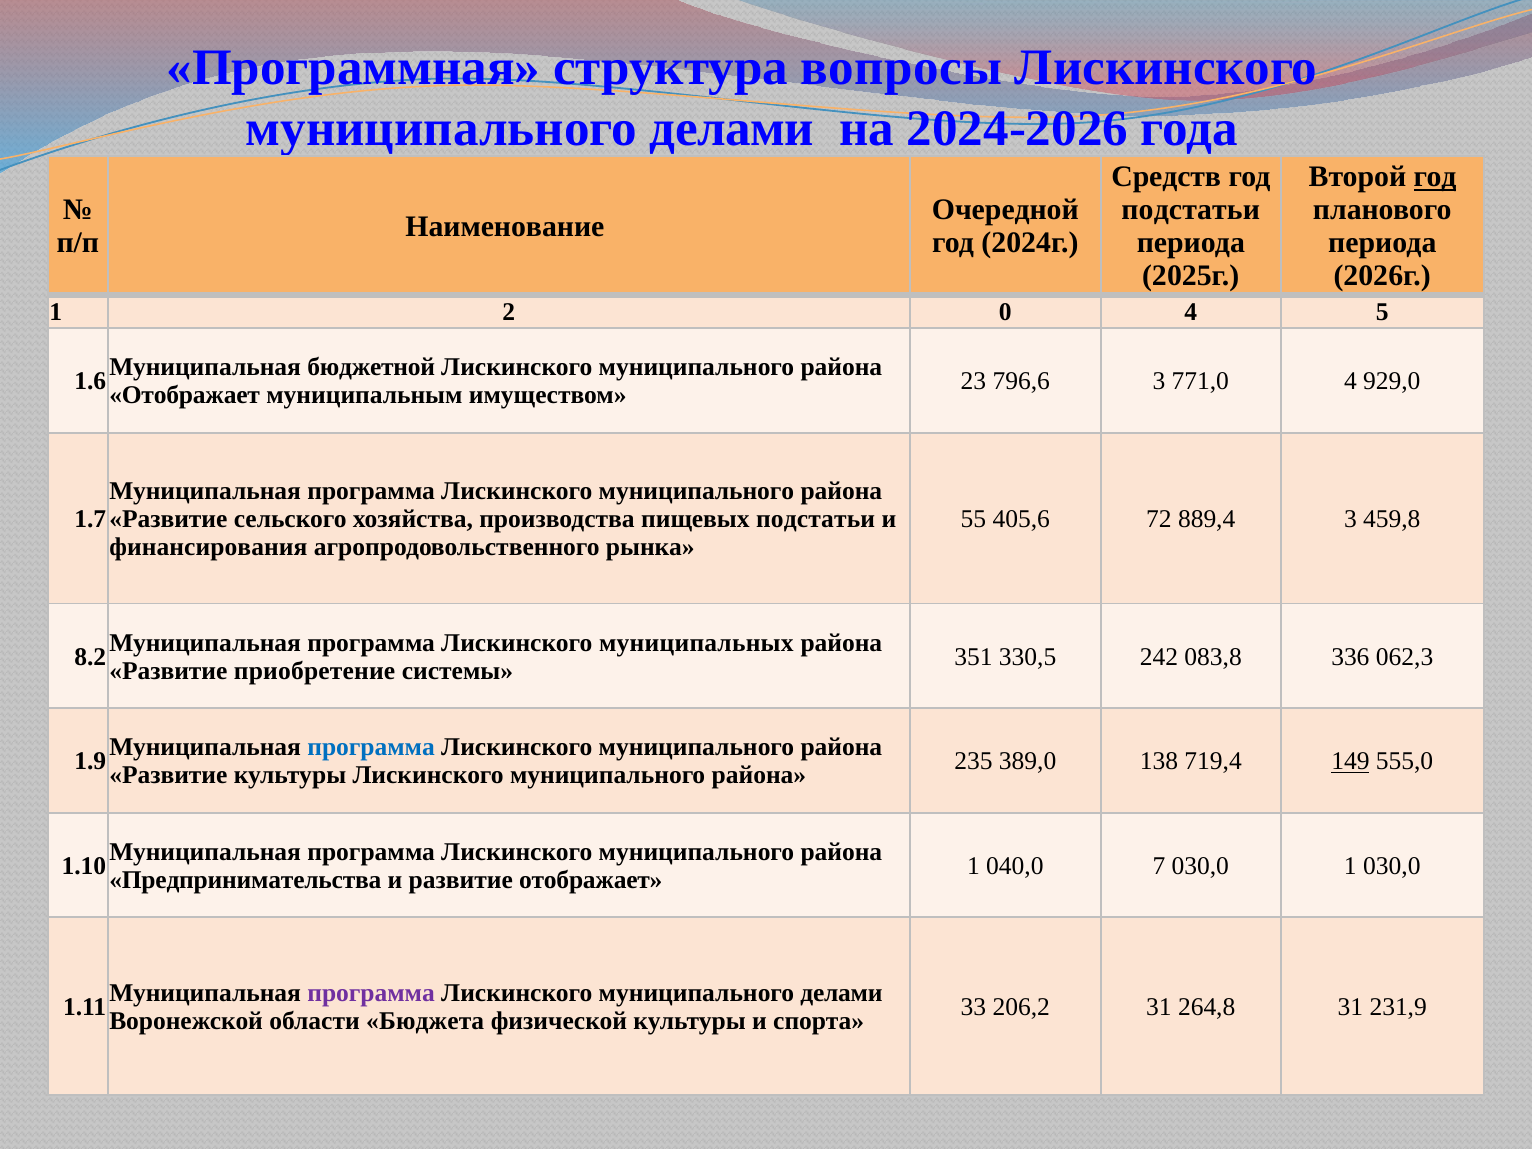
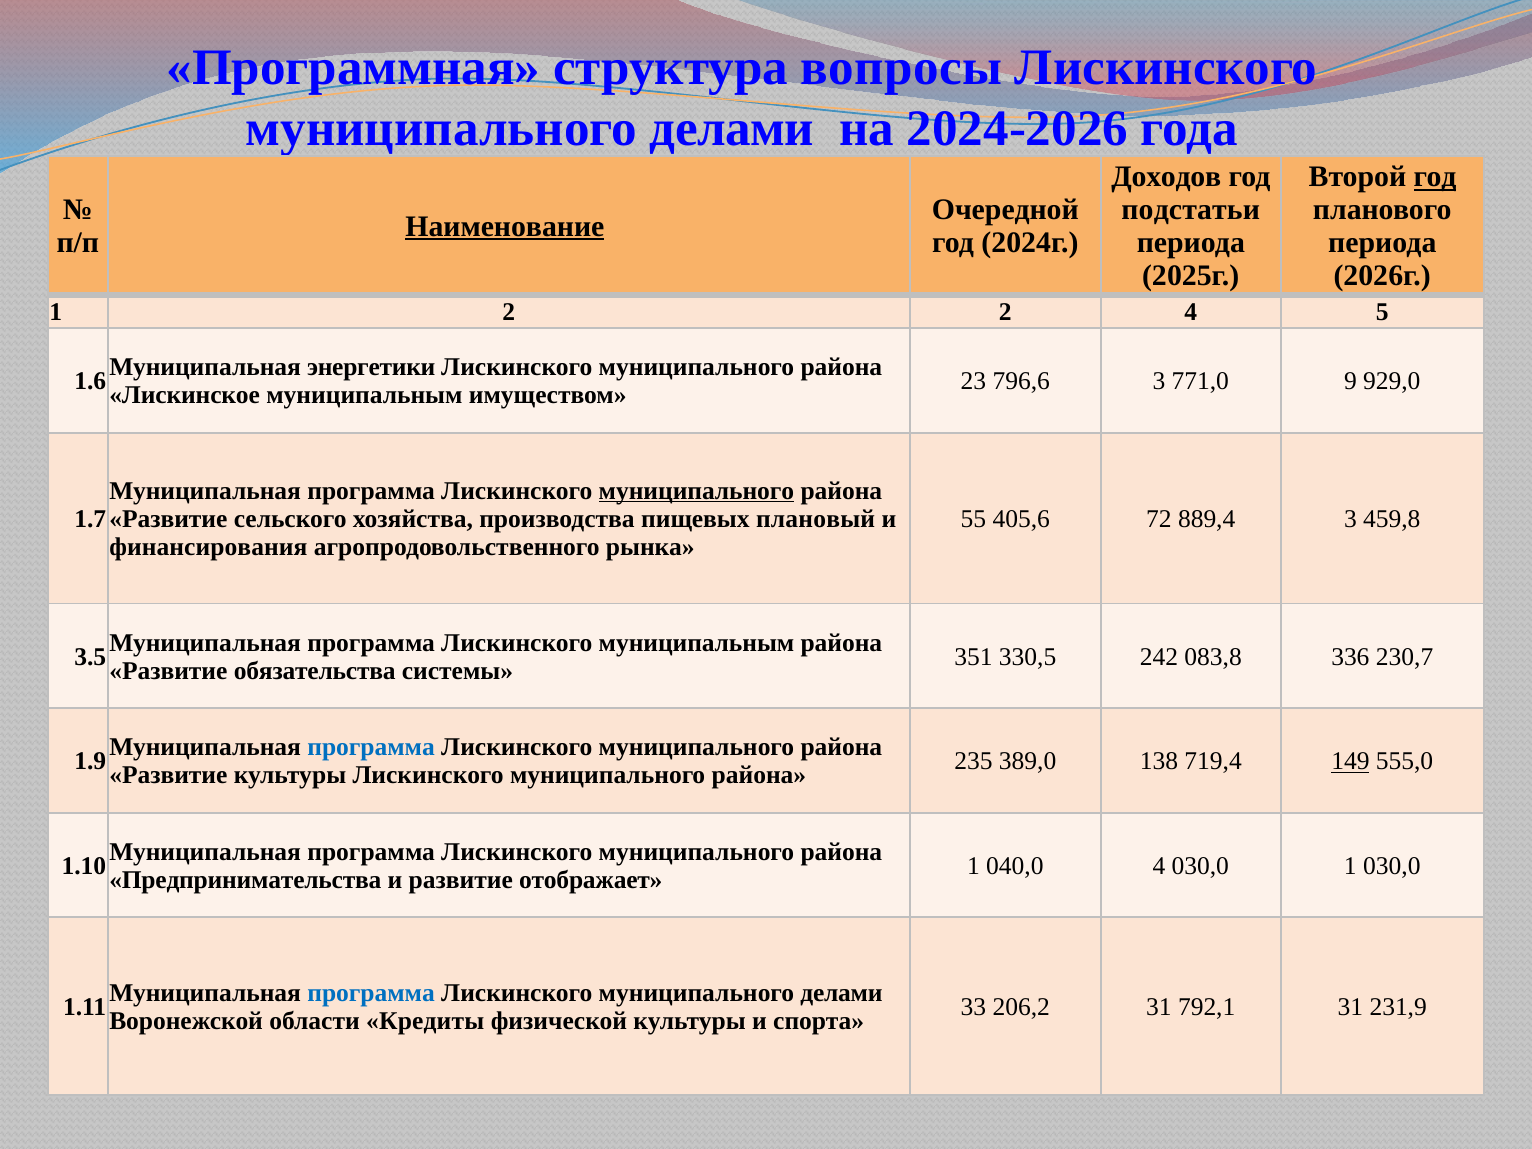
Средств: Средств -> Доходов (1166, 177)
Наименование underline: none -> present (505, 226)
2 0: 0 -> 2 (1005, 312)
бюджетной: бюджетной -> энергетики (371, 367)
771,0 4: 4 -> 9 (1350, 381)
Отображает: Отображает -> Лискинское (185, 396)
муниципального underline: none -> present (696, 491)
пищевых подстатьи: подстатьи -> плановый (816, 519)
Лискинского муниципальных: муниципальных -> муниципальным (696, 643)
8.2: 8.2 -> 3.5 (90, 657)
062,3: 062,3 -> 230,7 (1405, 657)
приобретение: приобретение -> обязательства (315, 671)
040,0 7: 7 -> 4 (1159, 866)
программа colour: purple -> blue (371, 993)
264,8: 264,8 -> 792,1 (1207, 1007)
Бюджета: Бюджета -> Кредиты (425, 1021)
